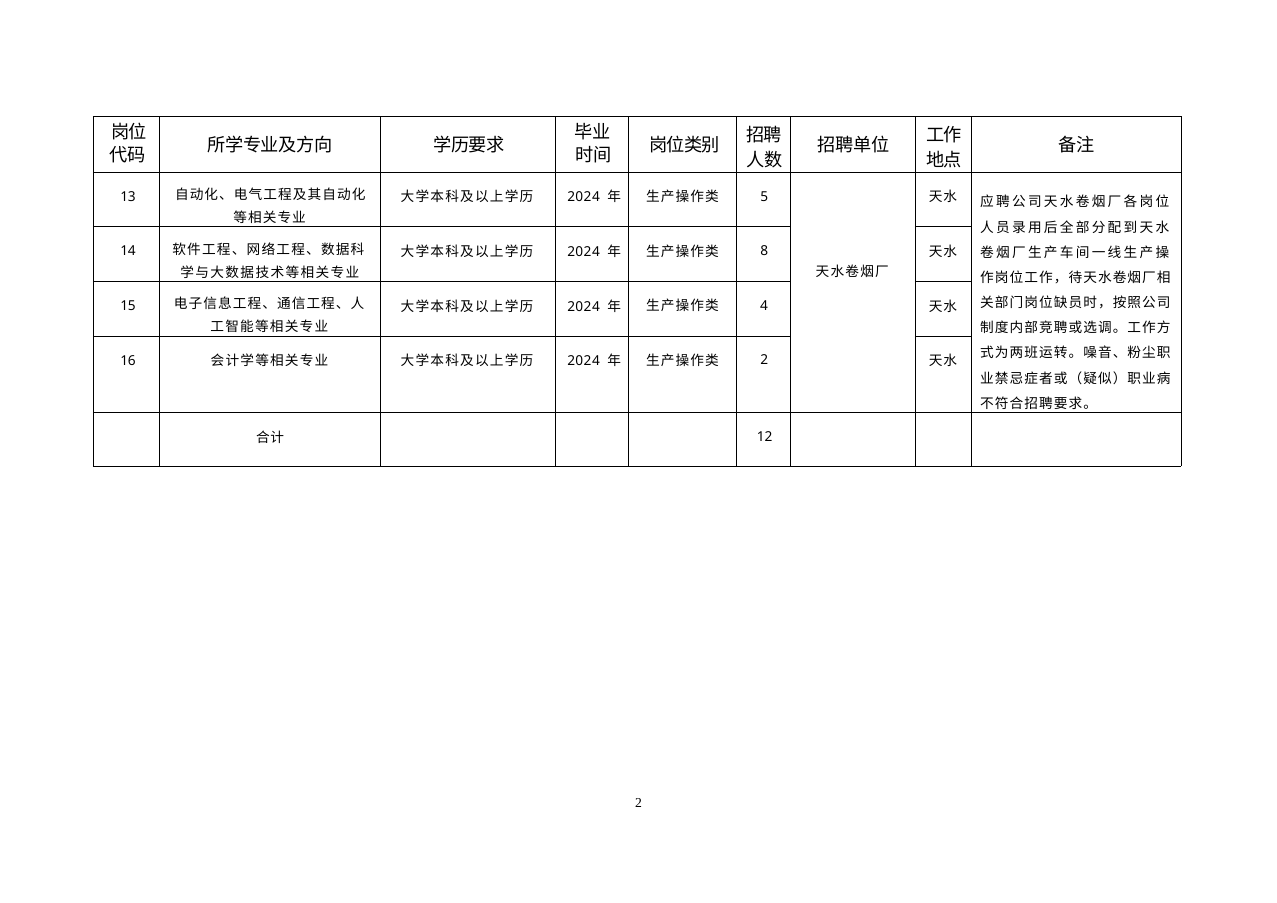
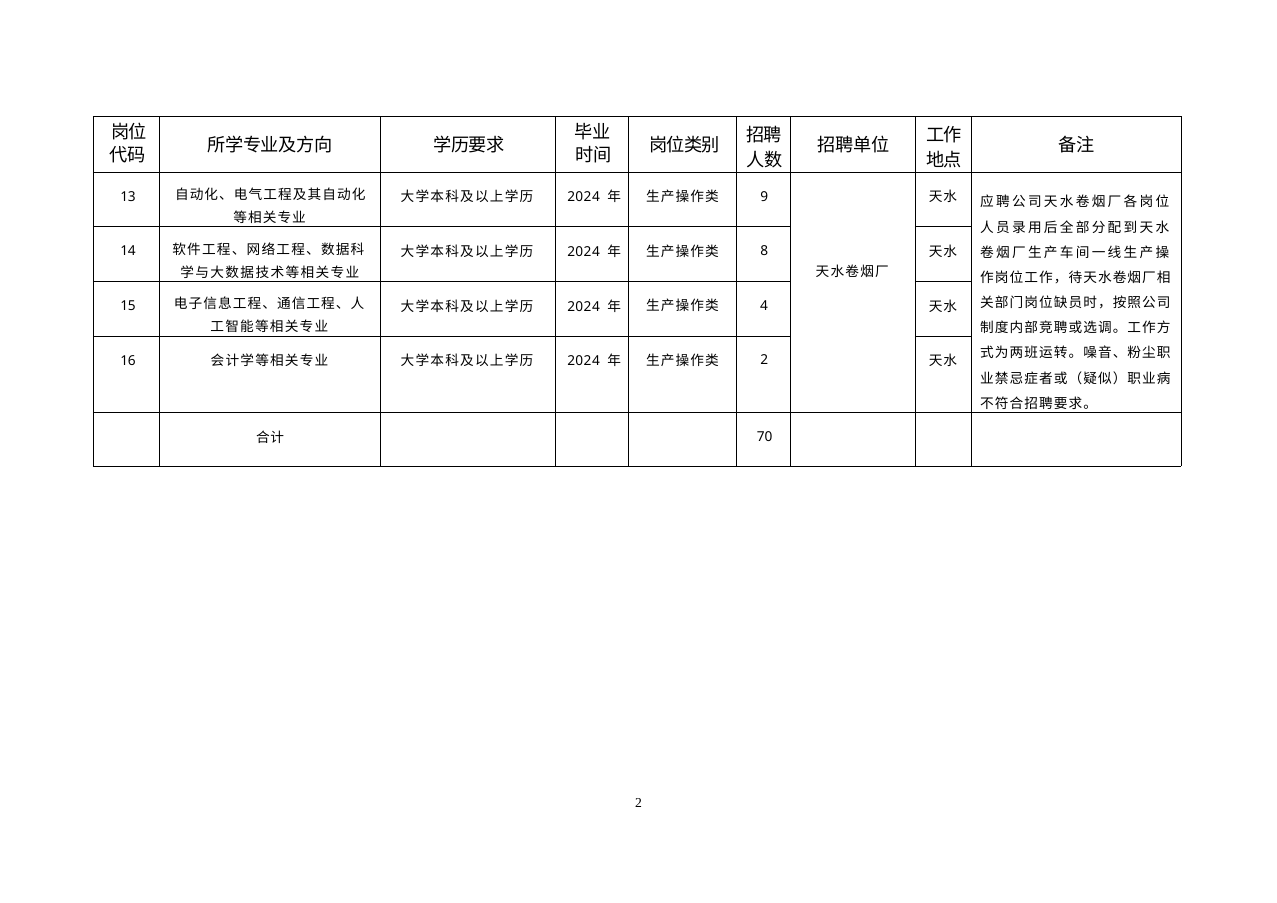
5: 5 -> 9 (764, 197)
12: 12 -> 70 (765, 437)
